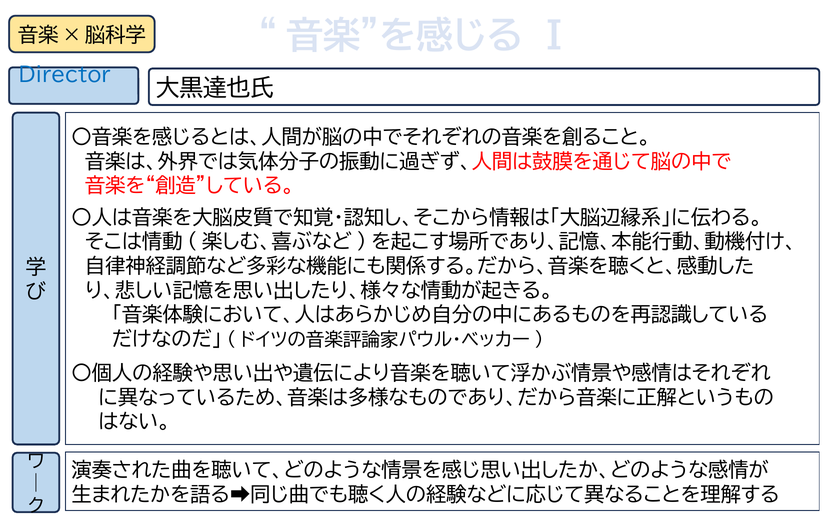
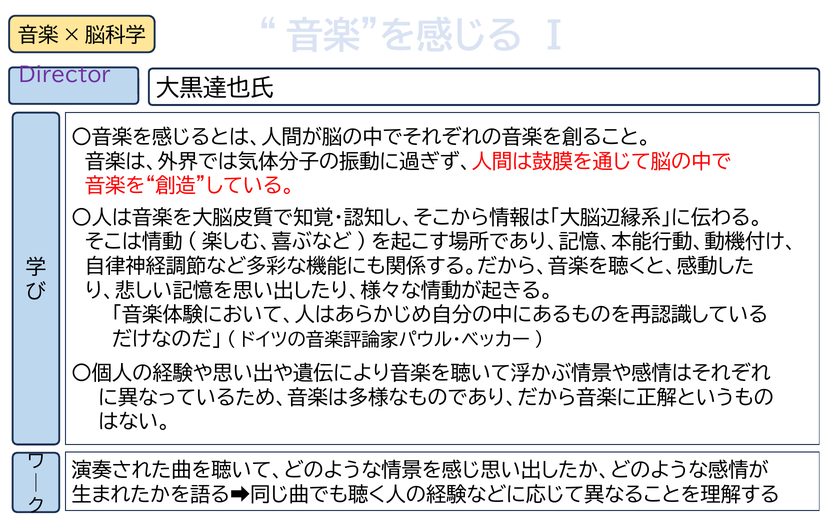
Director colour: blue -> purple (65, 75)
